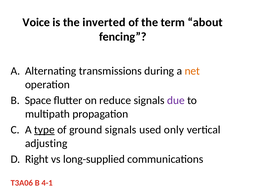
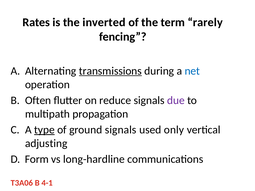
Voice: Voice -> Rates (36, 22)
about: about -> rarely (205, 22)
transmissions underline: none -> present (110, 71)
net colour: orange -> blue (192, 71)
Space: Space -> Often (38, 100)
Right: Right -> Form (37, 159)
long-supplied: long-supplied -> long-hardline (94, 159)
